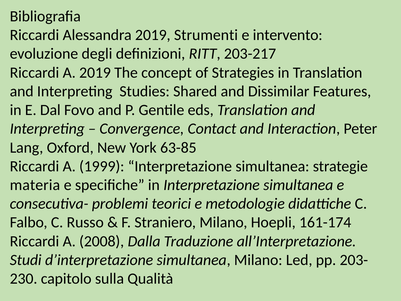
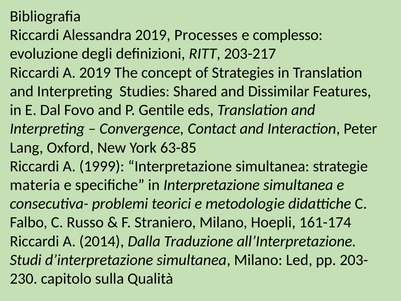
Strumenti: Strumenti -> Processes (206, 35)
intervento: intervento -> complesso (288, 35)
2008: 2008 -> 2014 (102, 241)
